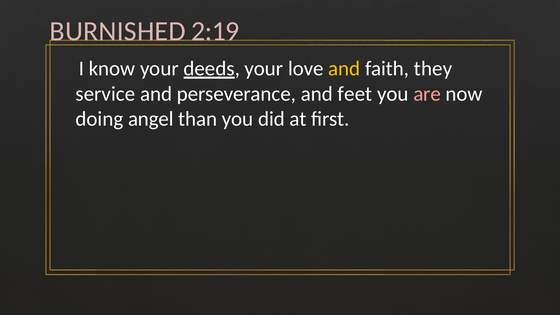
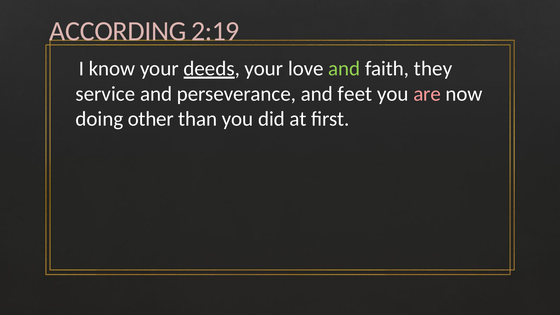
BURNISHED: BURNISHED -> ACCORDING (118, 31)
and colour: yellow -> light green (344, 69)
angel: angel -> other (151, 119)
